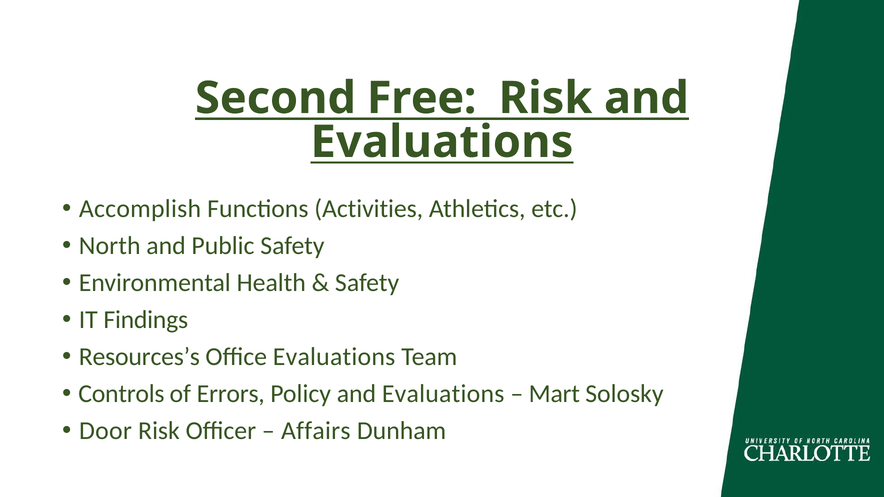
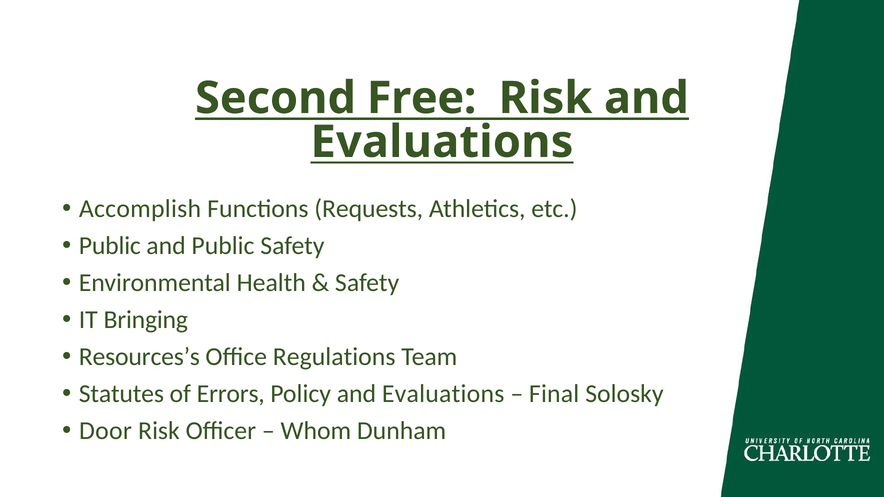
Activities: Activities -> Requests (369, 209)
North: North -> Public (110, 246)
Findings: Findings -> Bringing (146, 320)
Office Evaluations: Evaluations -> Regulations (334, 357)
Controls: Controls -> Statutes (121, 394)
Mart: Mart -> Final (554, 394)
Affairs: Affairs -> Whom (316, 431)
